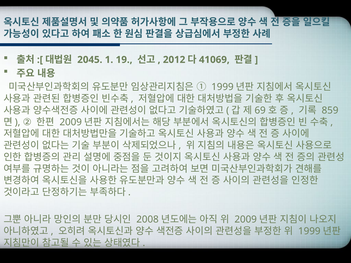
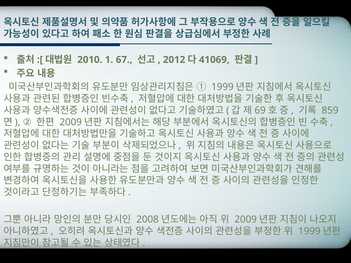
2045: 2045 -> 2010 (90, 60)
19: 19 -> 67 (124, 60)
